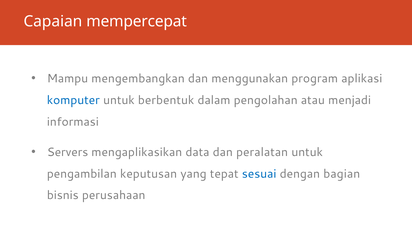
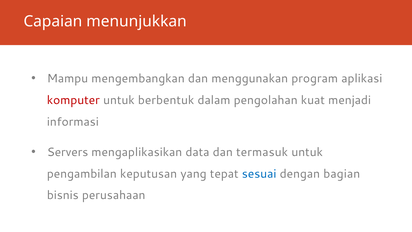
mempercepat: mempercepat -> menunjukkan (136, 21)
komputer colour: blue -> red (73, 100)
atau: atau -> kuat (313, 100)
peralatan: peralatan -> termasuk (262, 152)
